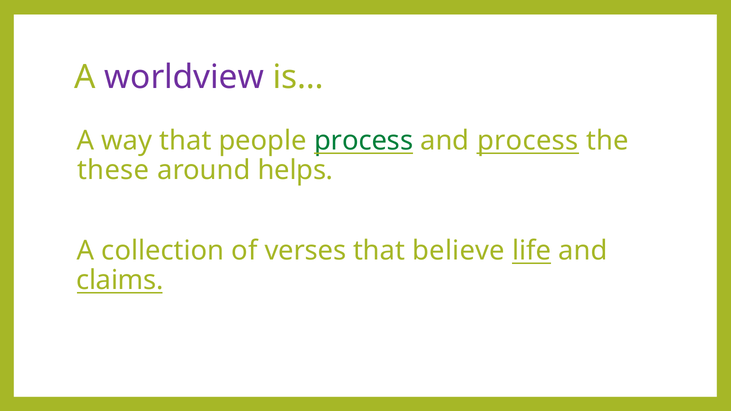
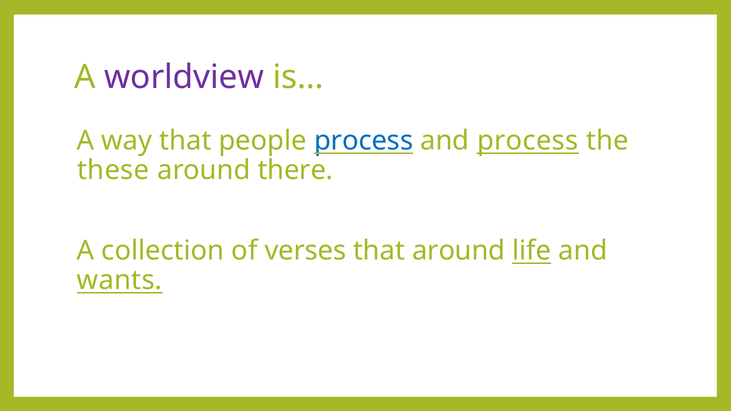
process colour: green -> blue (364, 141)
helps: helps -> there (295, 170)
that believe: believe -> around (459, 251)
claims: claims -> wants (120, 280)
